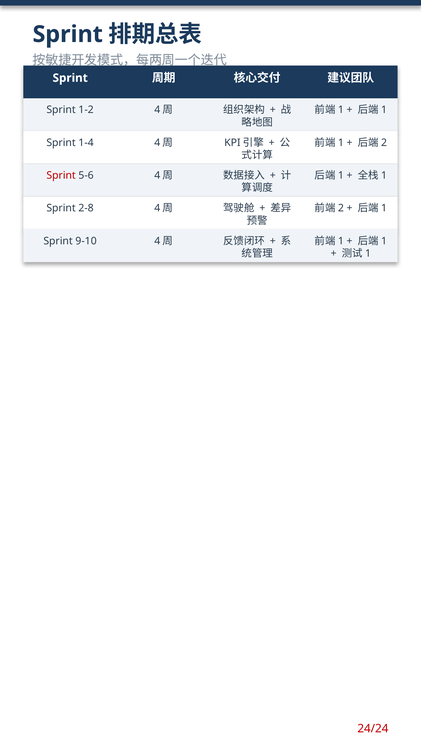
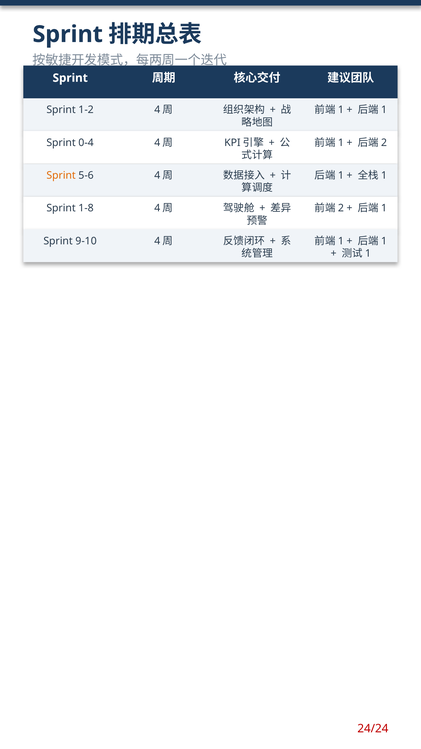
1-4: 1-4 -> 0-4 (86, 143)
Sprint colour: red -> orange (61, 175)
2-8: 2-8 -> 1-8 (86, 208)
